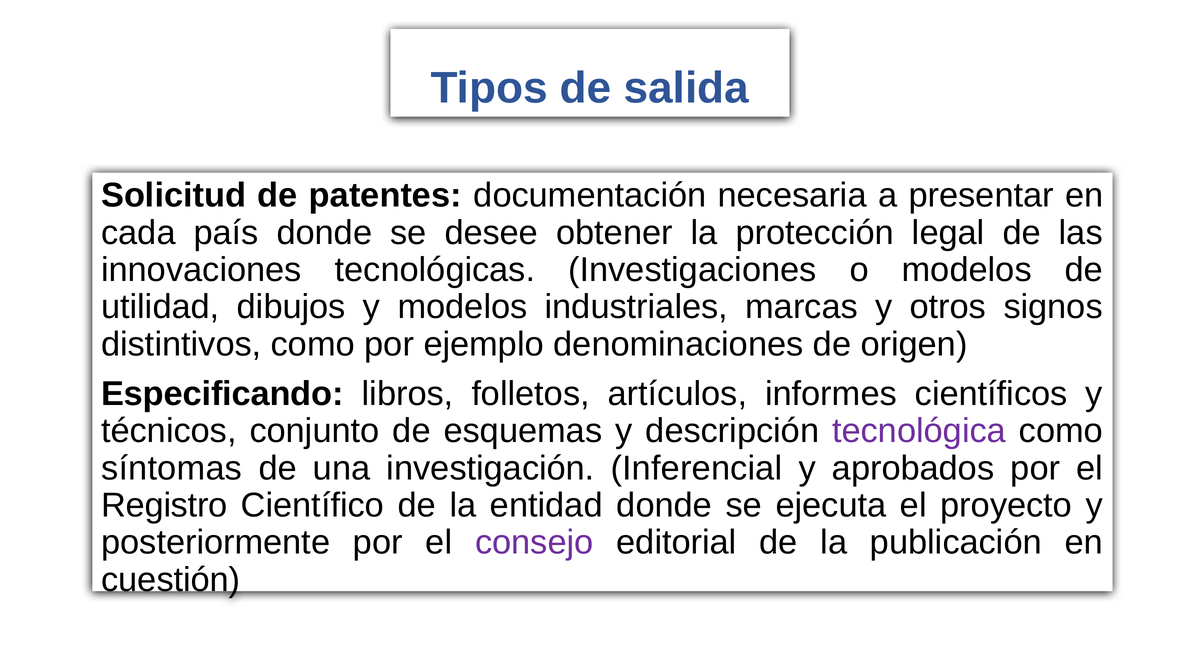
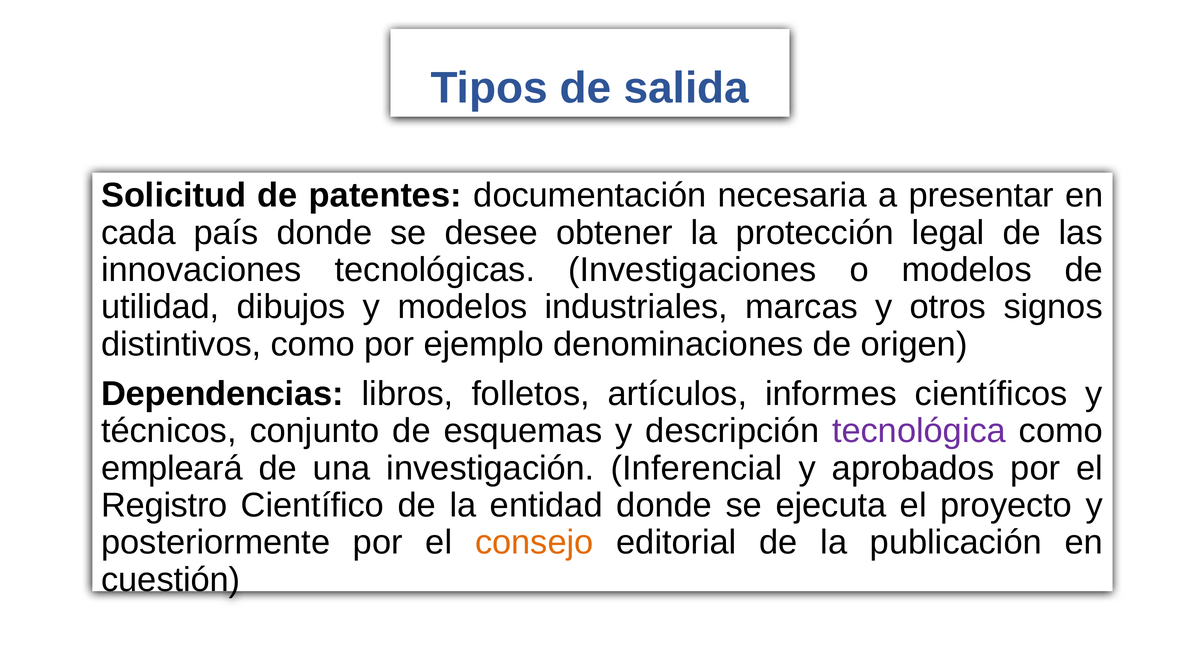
Especificando: Especificando -> Dependencias (222, 394)
síntomas: síntomas -> empleará (172, 468)
consejo colour: purple -> orange (534, 542)
